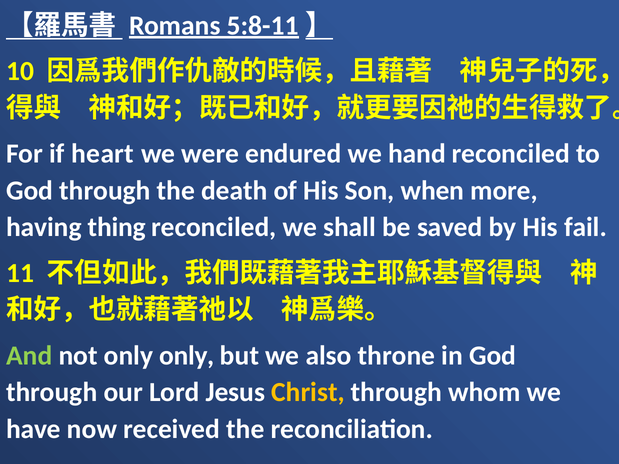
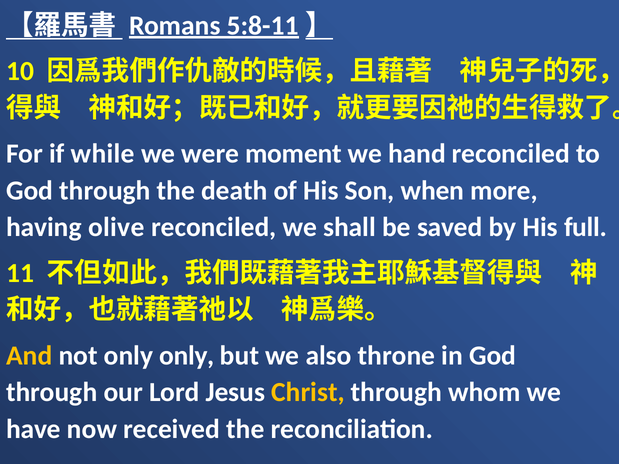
heart: heart -> while (103, 154)
endured: endured -> moment (293, 154)
thing: thing -> olive (116, 228)
fail: fail -> full (586, 228)
And colour: light green -> yellow (29, 356)
